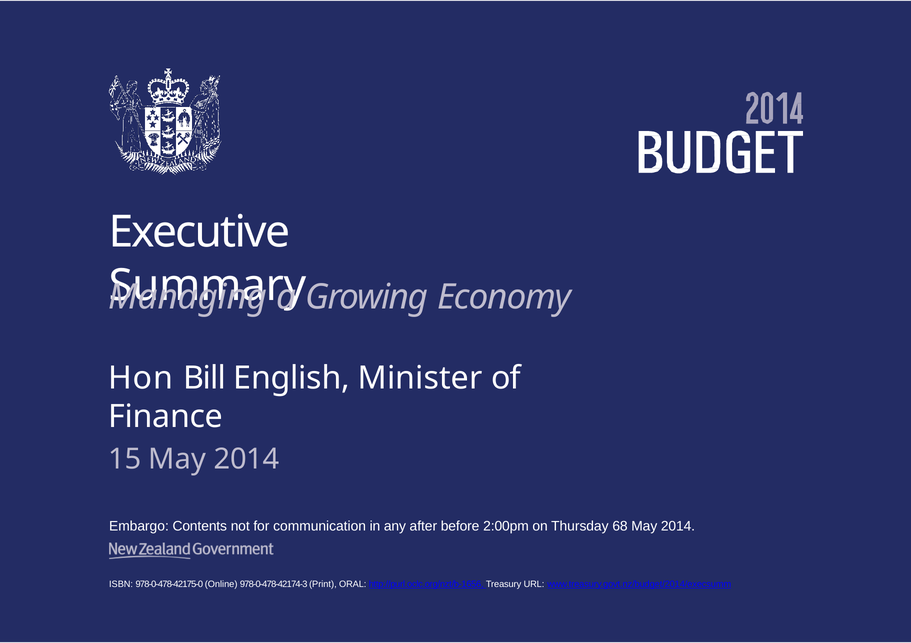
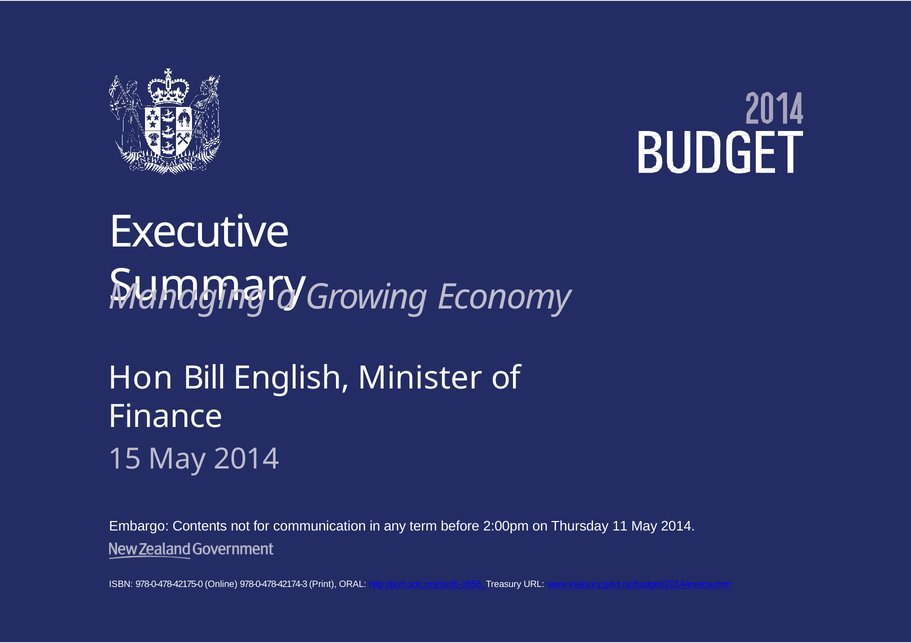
after: after -> term (423, 527)
68: 68 -> 11 (620, 527)
